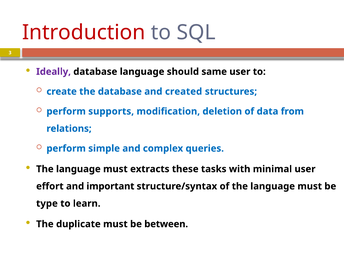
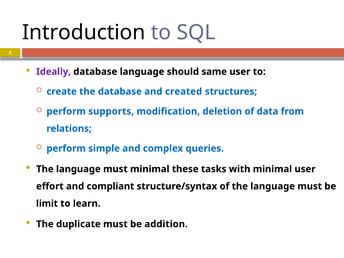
Introduction colour: red -> black (84, 33)
must extracts: extracts -> minimal (150, 169)
important: important -> compliant (110, 186)
type: type -> limit (47, 203)
between: between -> addition (166, 224)
